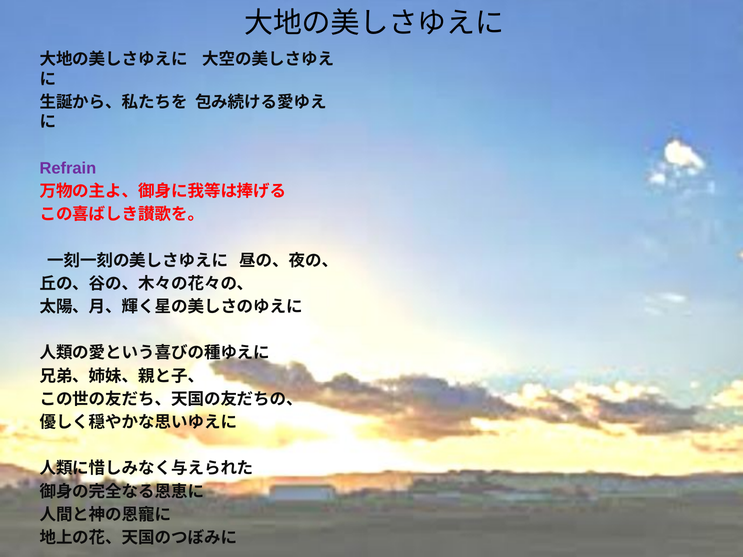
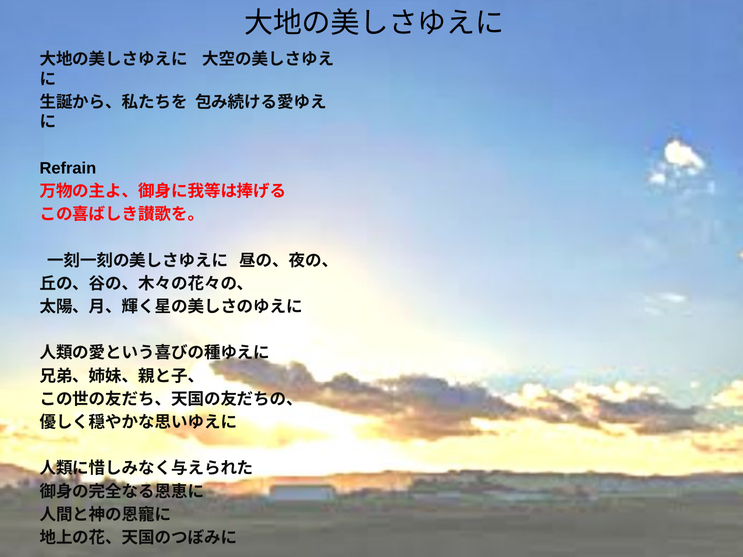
Refrain colour: purple -> black (68, 168)
